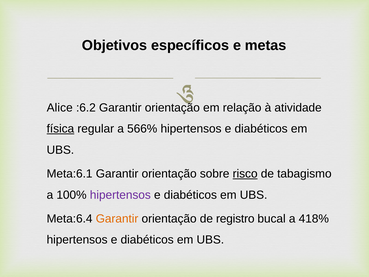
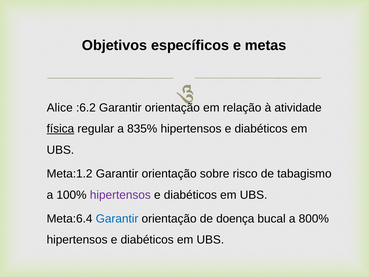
566%: 566% -> 835% (142, 129)
Meta:6.1: Meta:6.1 -> Meta:1.2 (70, 174)
risco underline: present -> none (245, 174)
Garantir colour: orange -> blue (117, 218)
registro: registro -> doença (235, 218)
418%: 418% -> 800% (314, 218)
